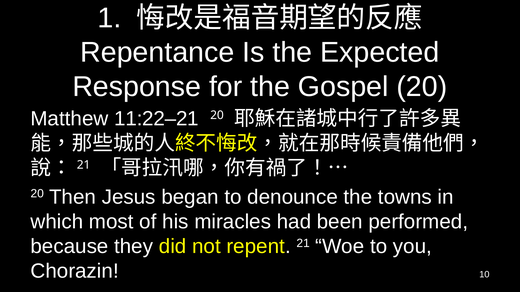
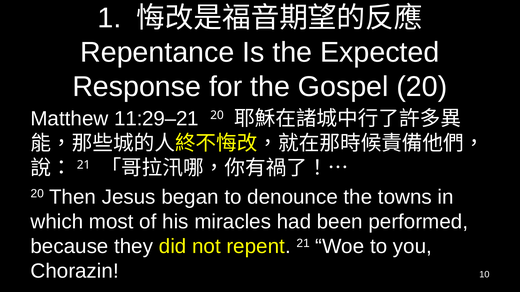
11:22–21: 11:22–21 -> 11:29–21 (156, 119)
